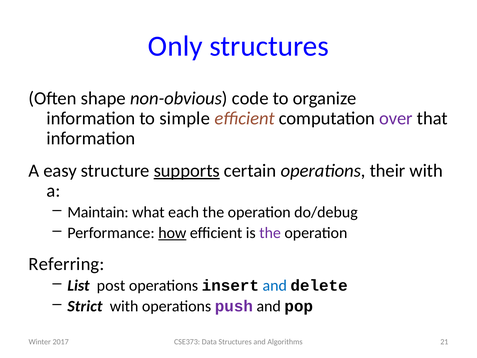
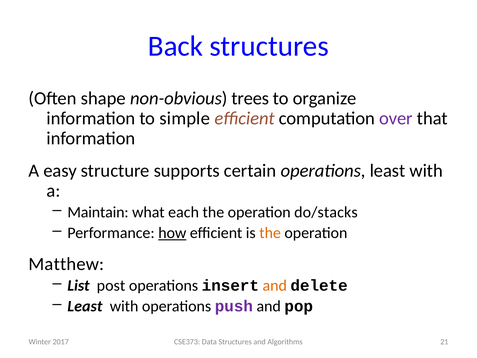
Only: Only -> Back (175, 46)
code: code -> trees (250, 98)
supports underline: present -> none (187, 171)
operations their: their -> least (388, 171)
do/debug: do/debug -> do/stacks (326, 212)
the colour: purple -> orange (270, 233)
Referring: Referring -> Matthew (66, 264)
and colour: blue -> orange (275, 285)
Strict: Strict -> Least (85, 306)
